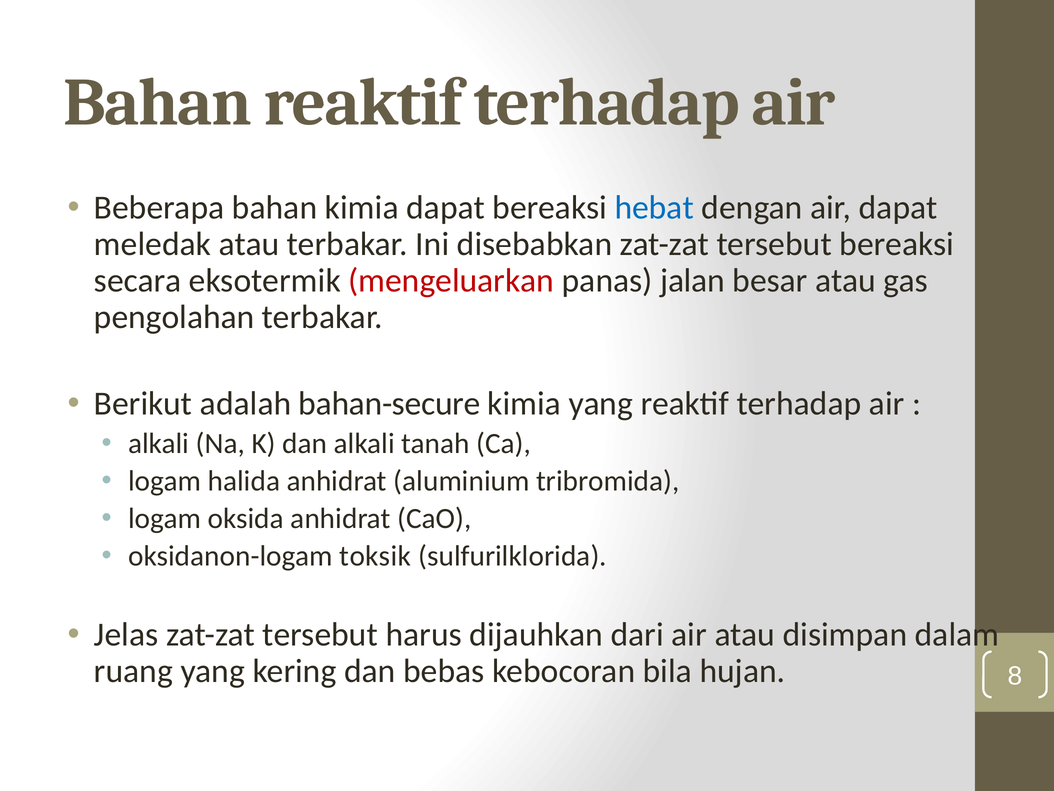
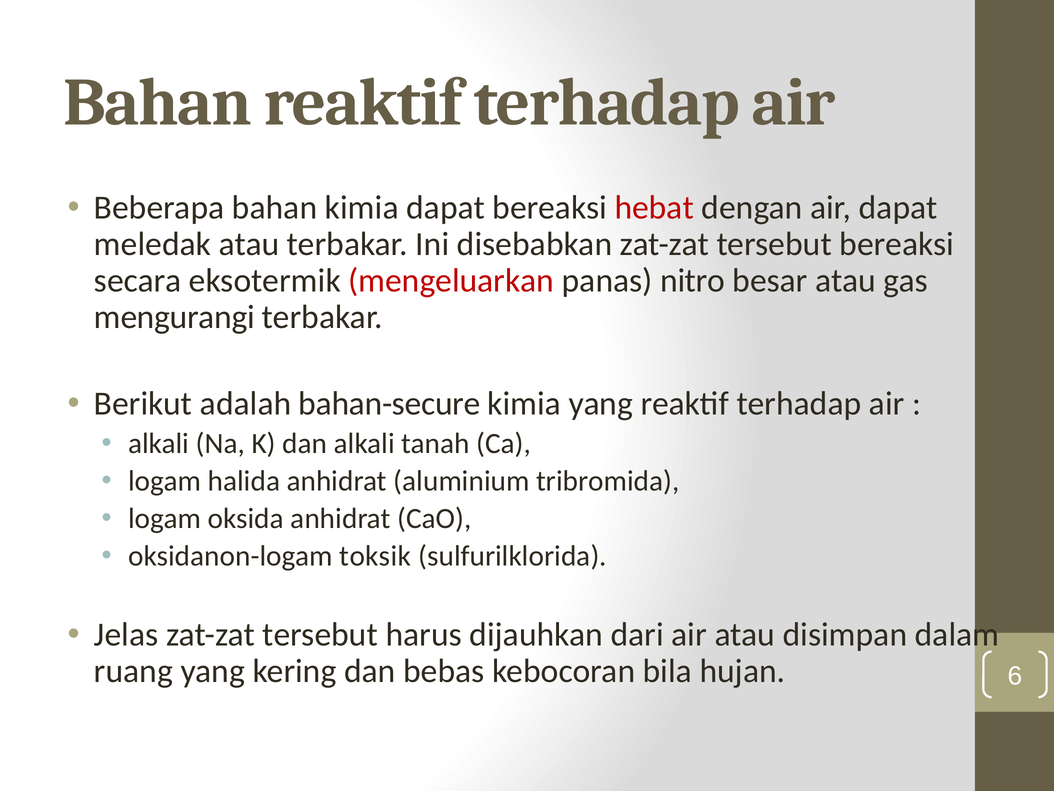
hebat colour: blue -> red (654, 208)
jalan: jalan -> nitro (693, 280)
pengolahan: pengolahan -> mengurangi (174, 317)
8: 8 -> 6 (1015, 676)
